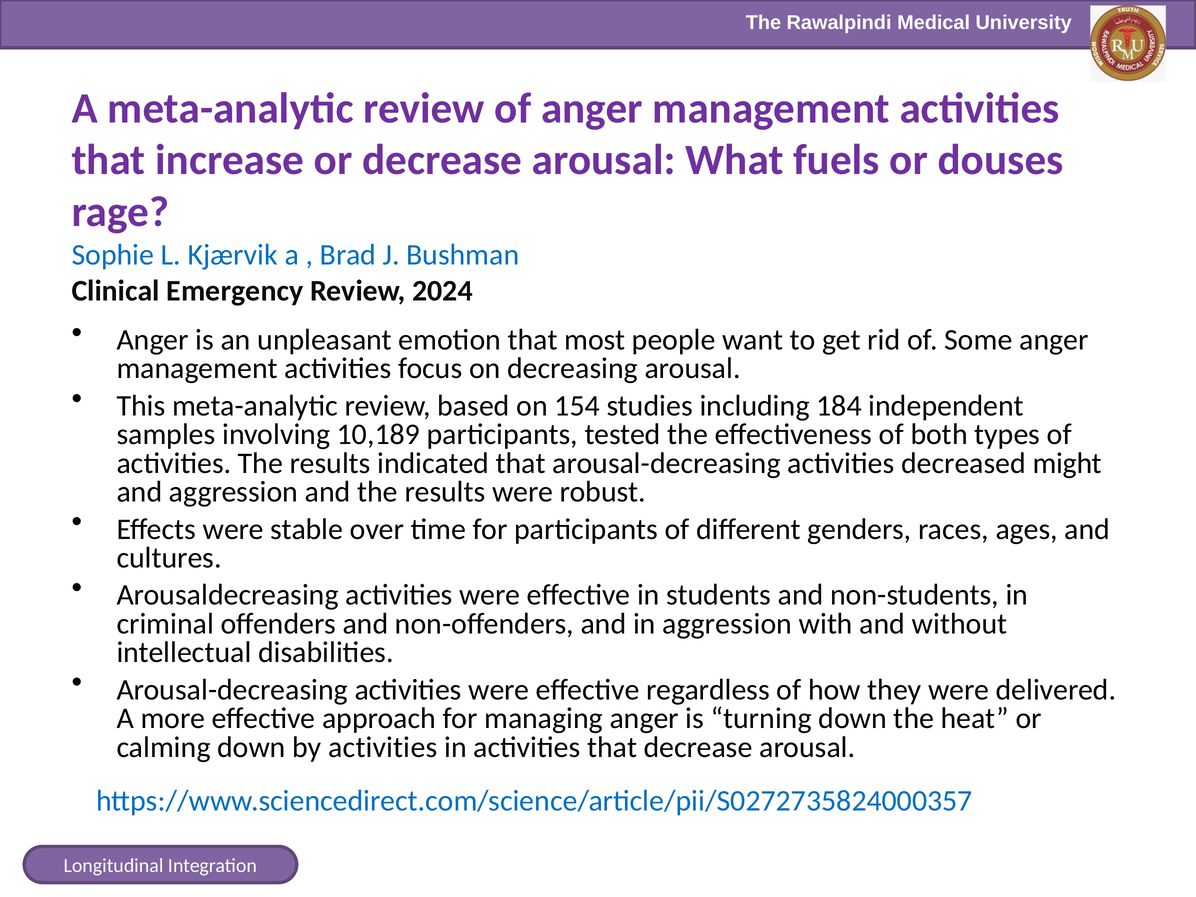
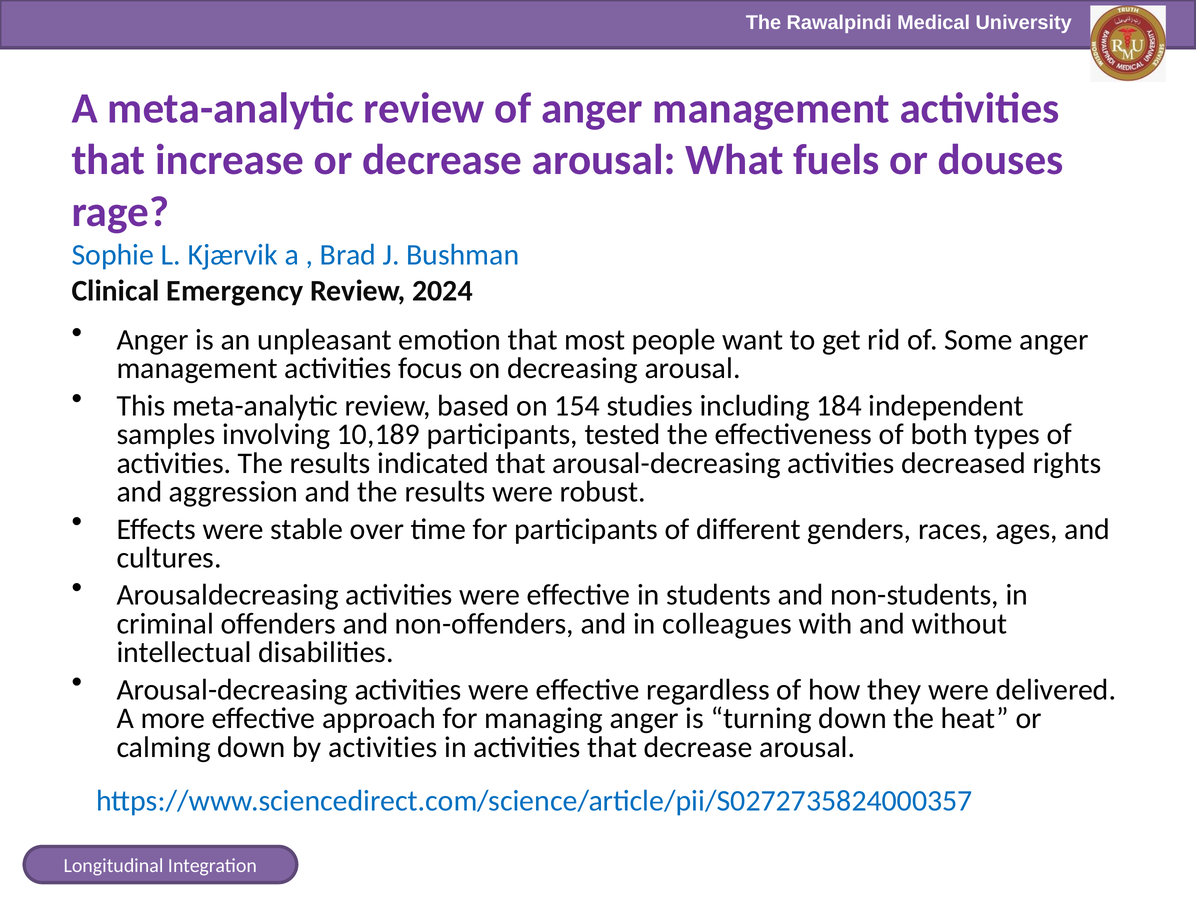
might: might -> rights (1067, 463)
in aggression: aggression -> colleagues (727, 624)
